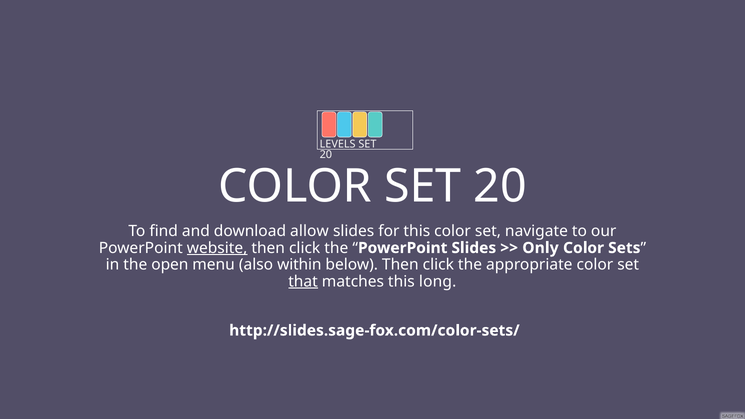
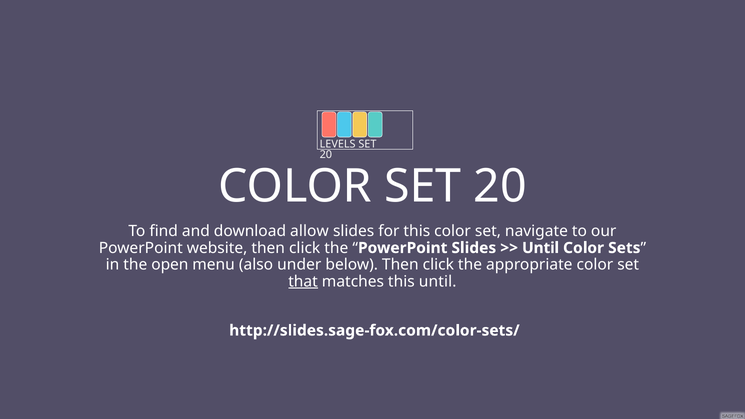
website underline: present -> none (217, 248)
Only: Only -> Until (541, 248)
within: within -> under (299, 265)
this long: long -> until (438, 281)
